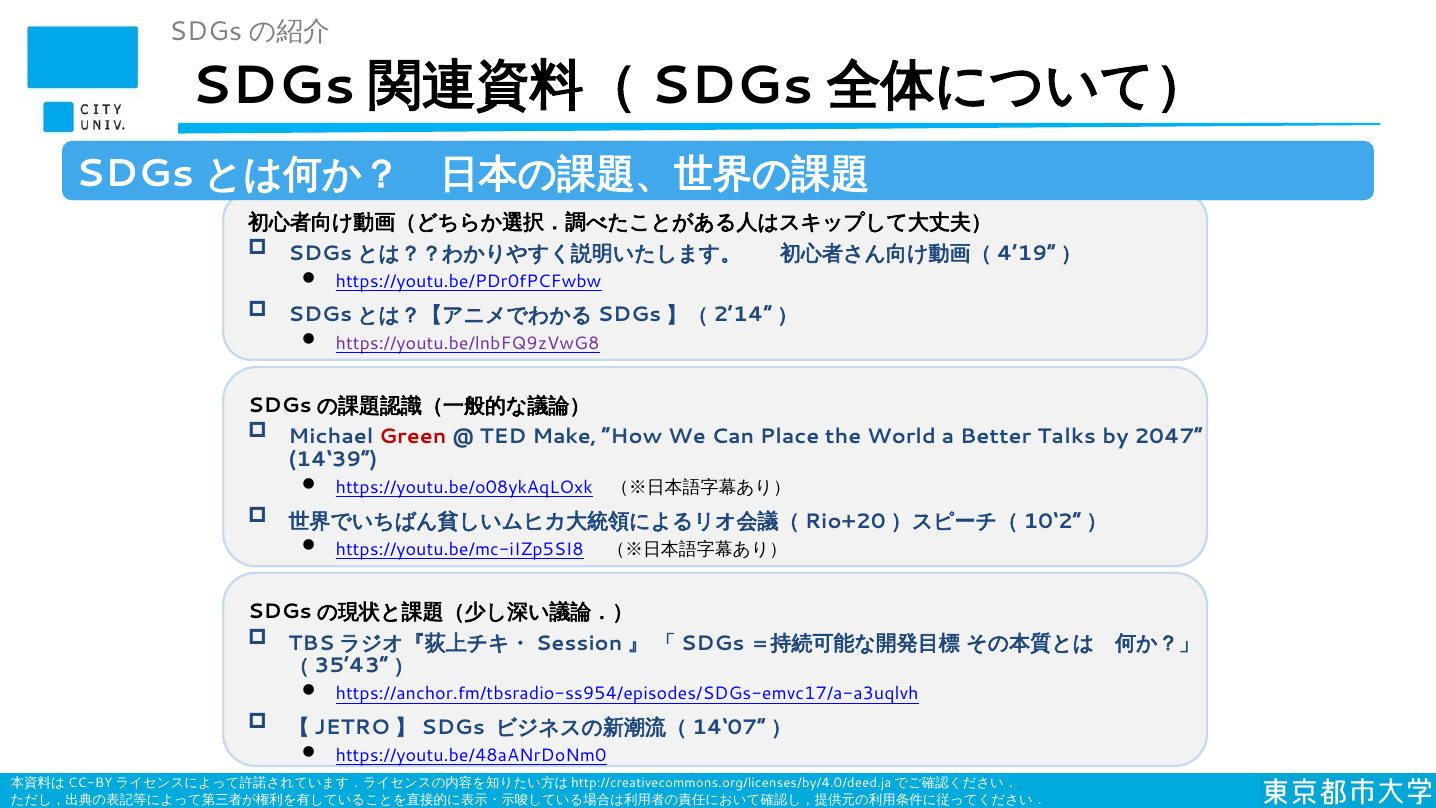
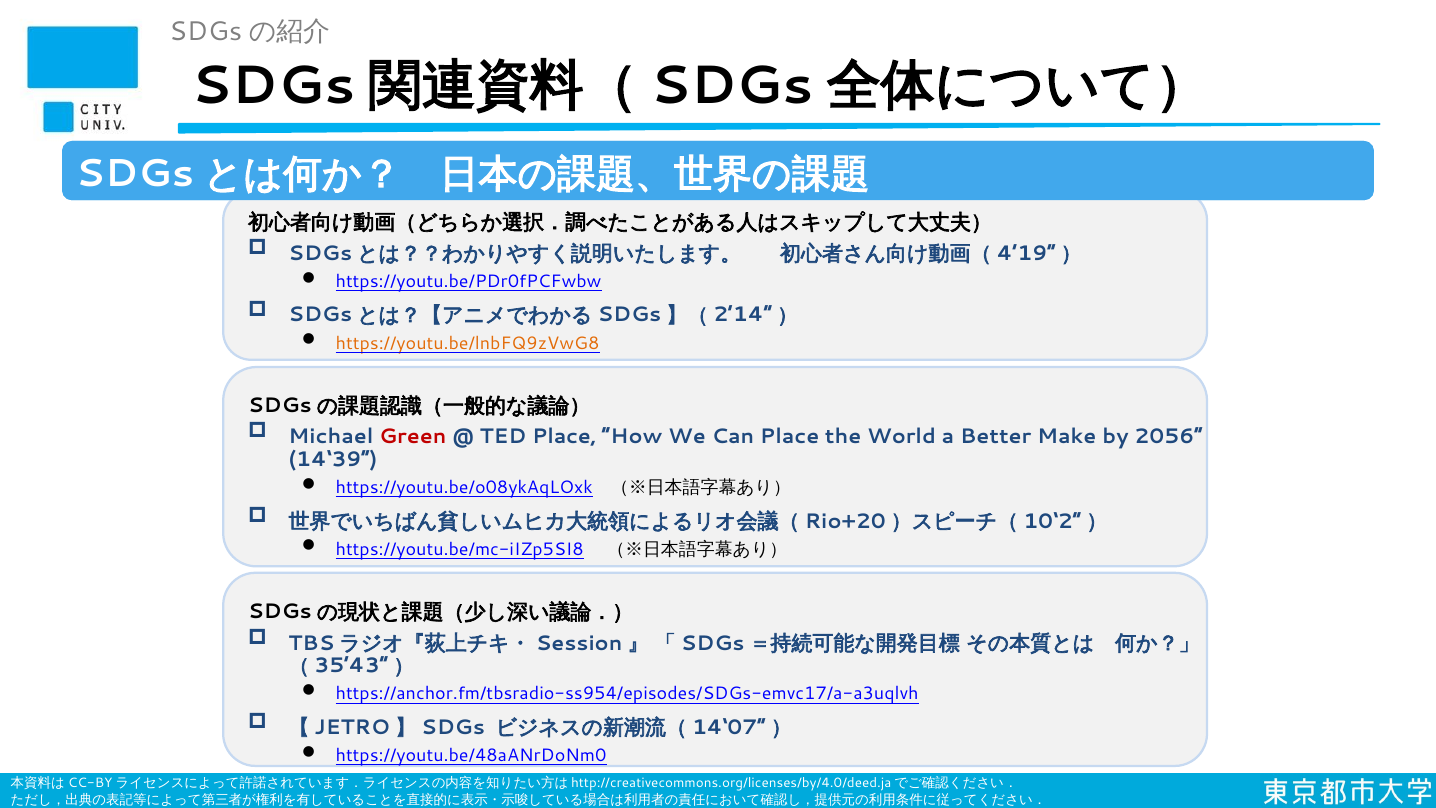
https://youtu.be/lnbFQ9zVwG8 colour: purple -> orange (468, 343)
TED Make: Make -> Place (564, 437)
Talks: Talks -> Make (1067, 437)
2047: 2047 -> 2056 (1169, 437)
